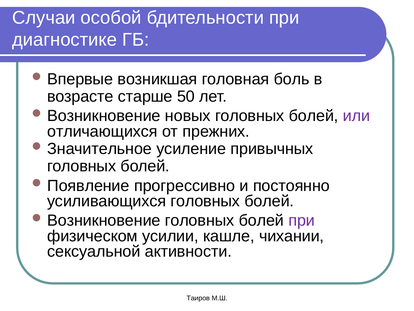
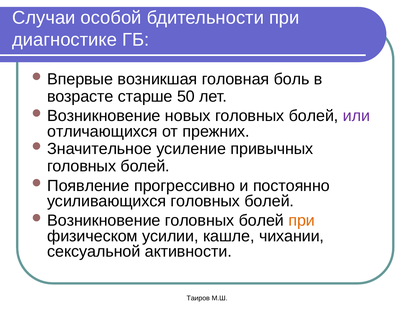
при colour: purple -> orange (302, 220)
